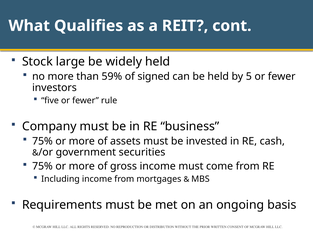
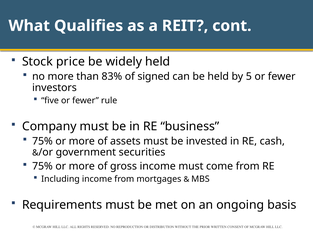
large: large -> price (70, 62)
59%: 59% -> 83% (112, 77)
